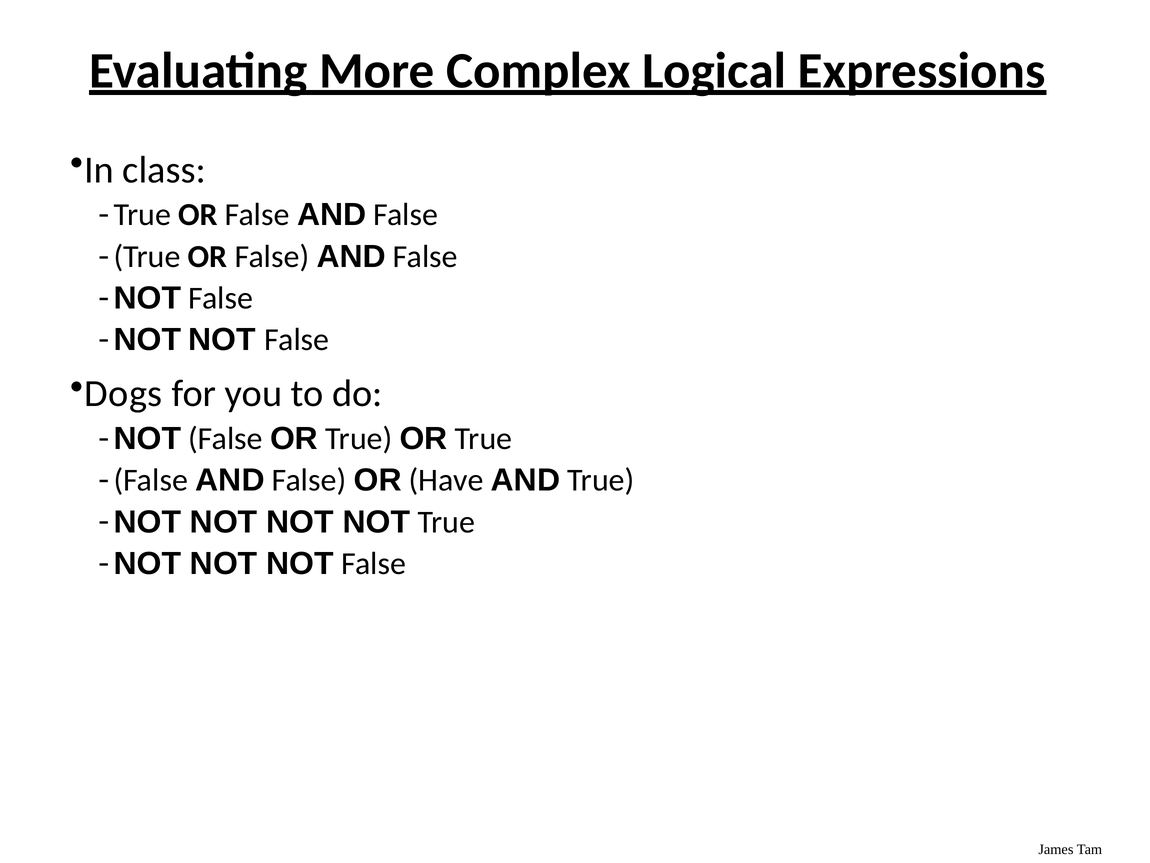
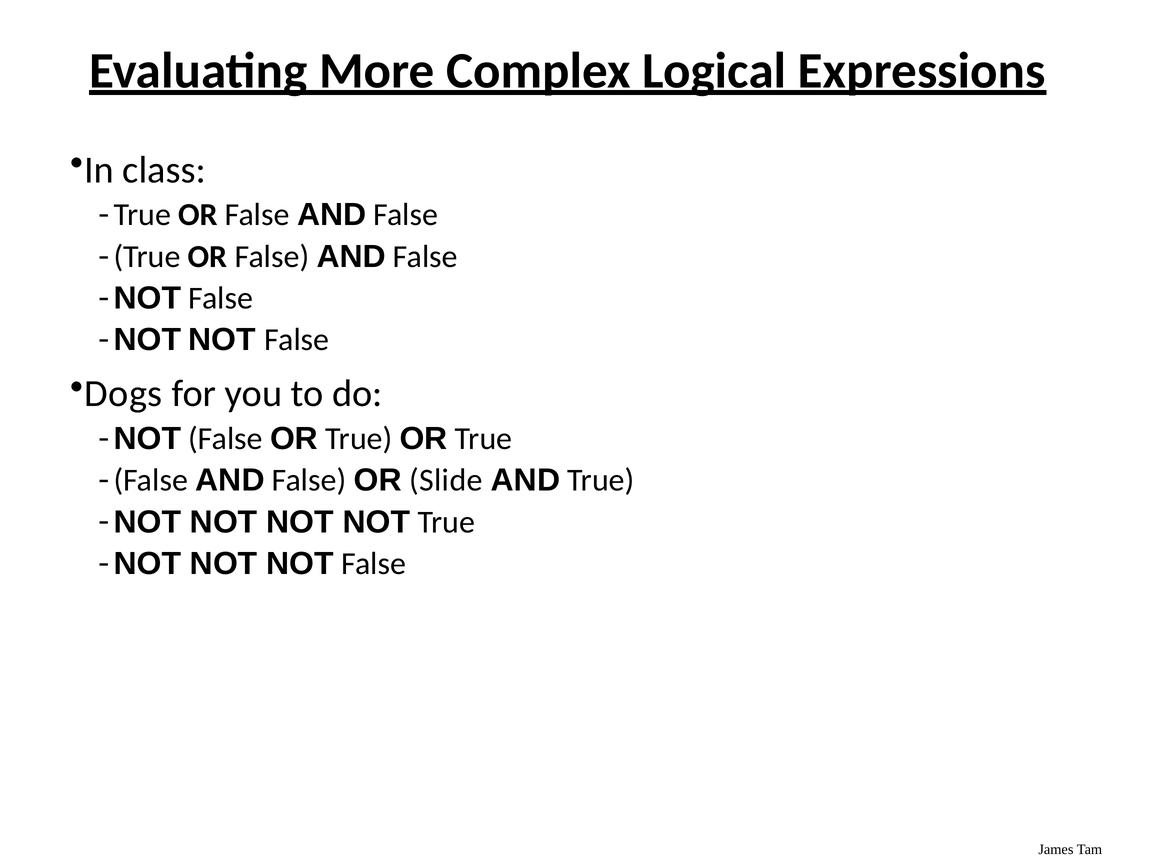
Have: Have -> Slide (446, 480)
